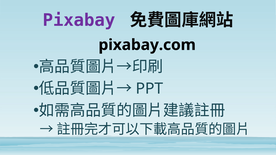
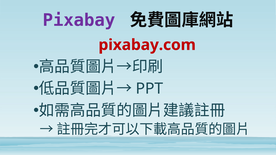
pixabay.com colour: black -> red (147, 45)
